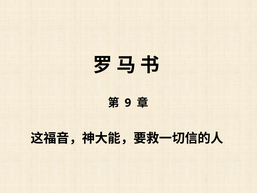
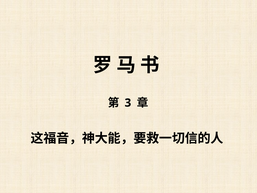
9: 9 -> 3 (128, 103)
